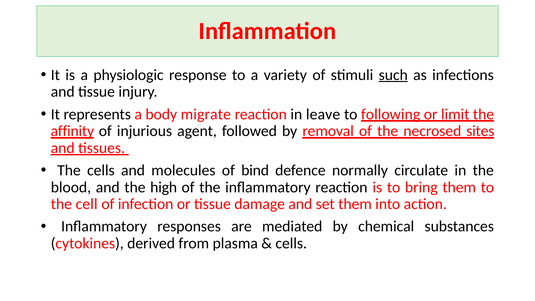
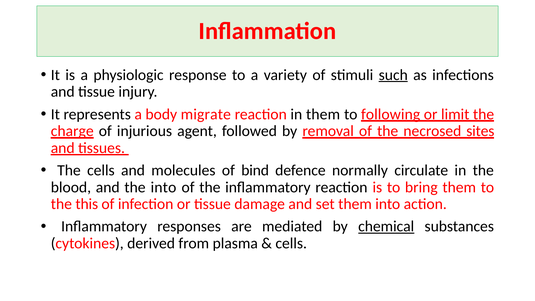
in leave: leave -> them (323, 114)
affinity: affinity -> charge (72, 131)
the high: high -> into (163, 187)
cell: cell -> this (87, 204)
chemical underline: none -> present (386, 226)
